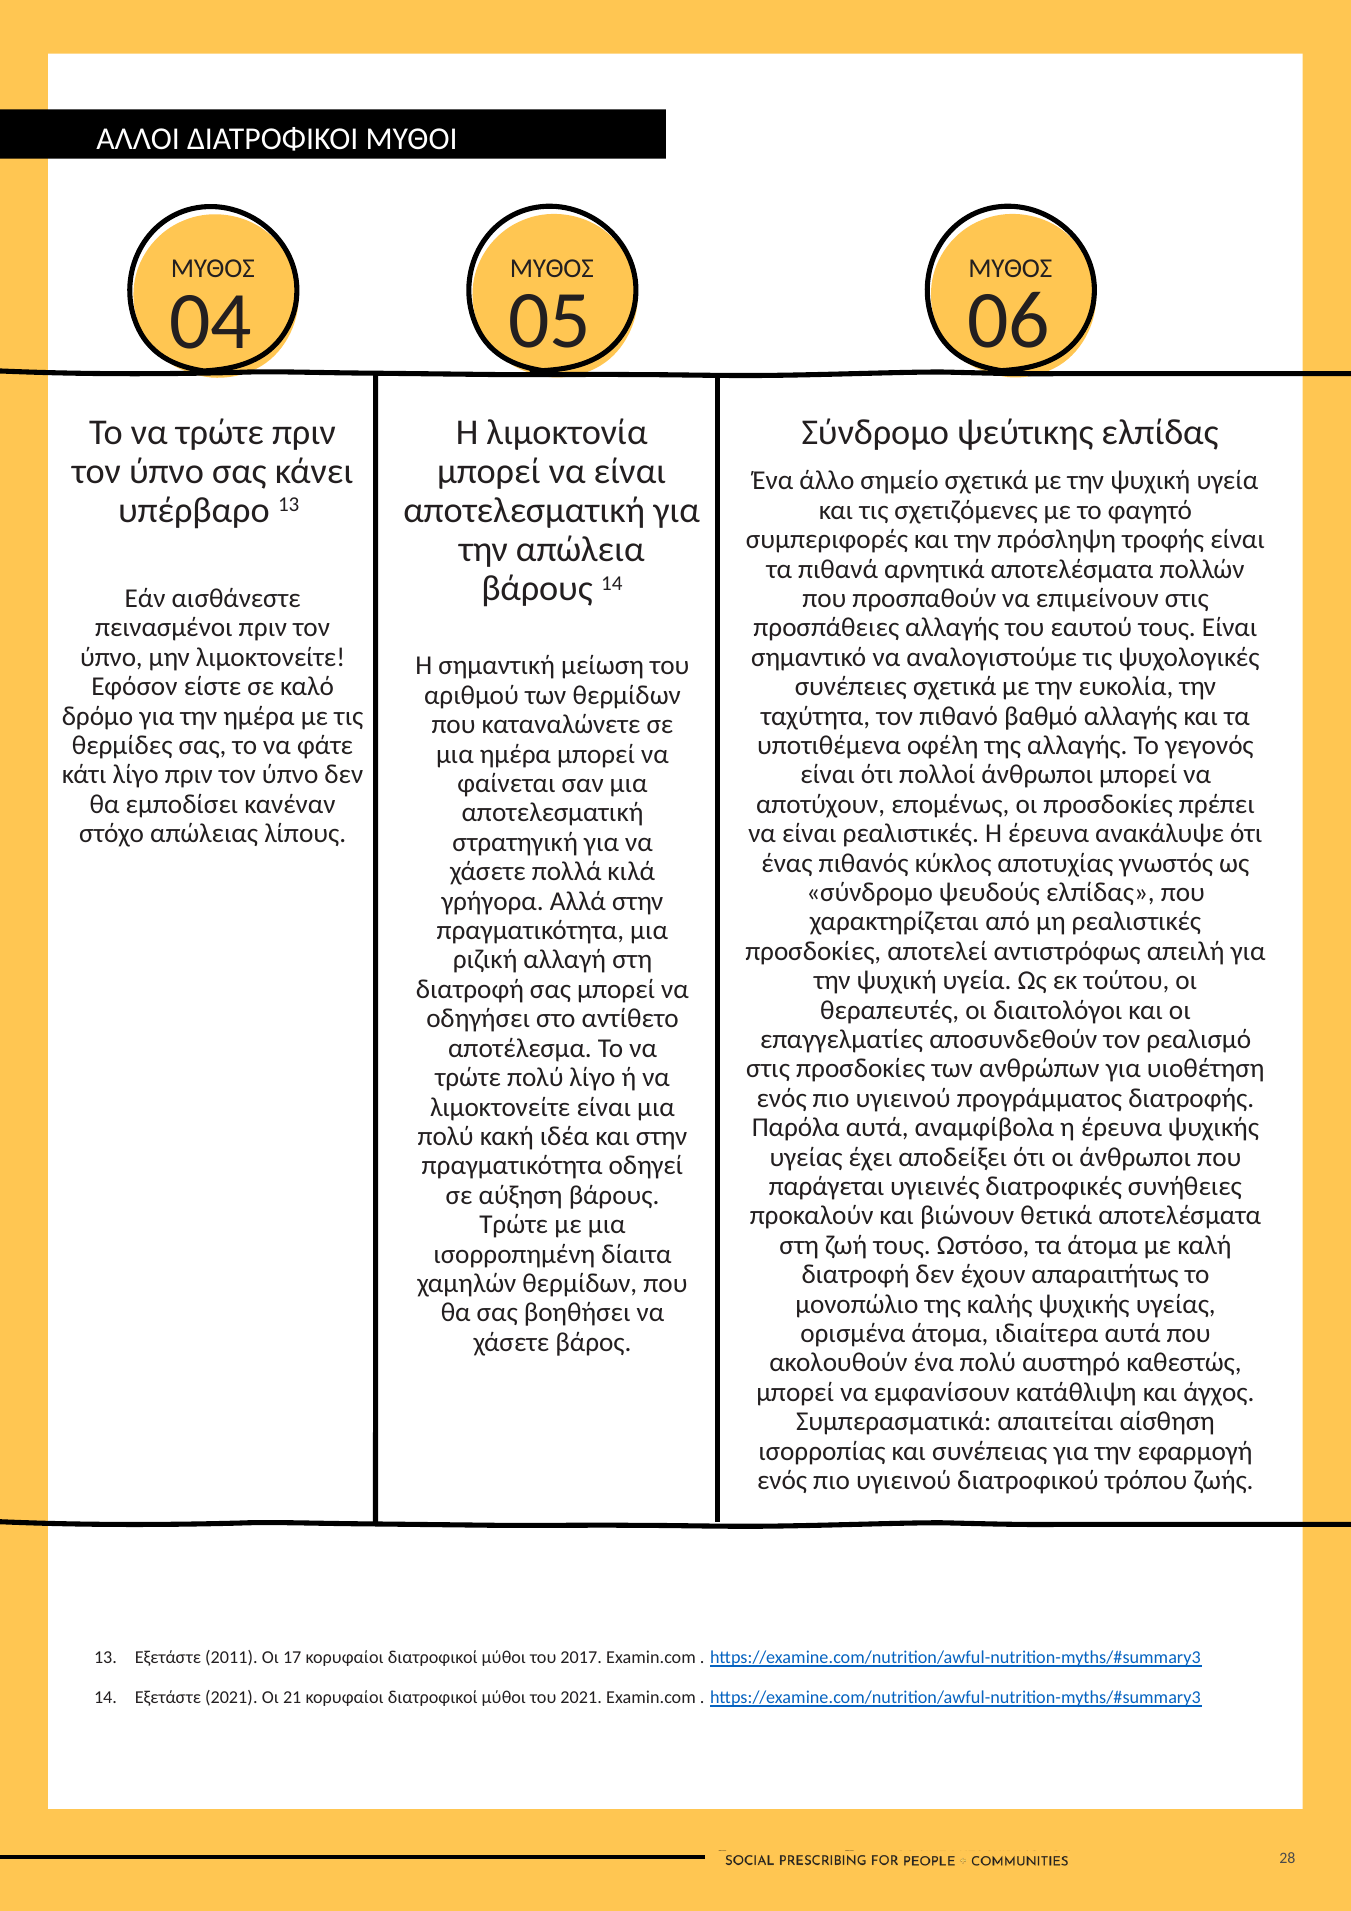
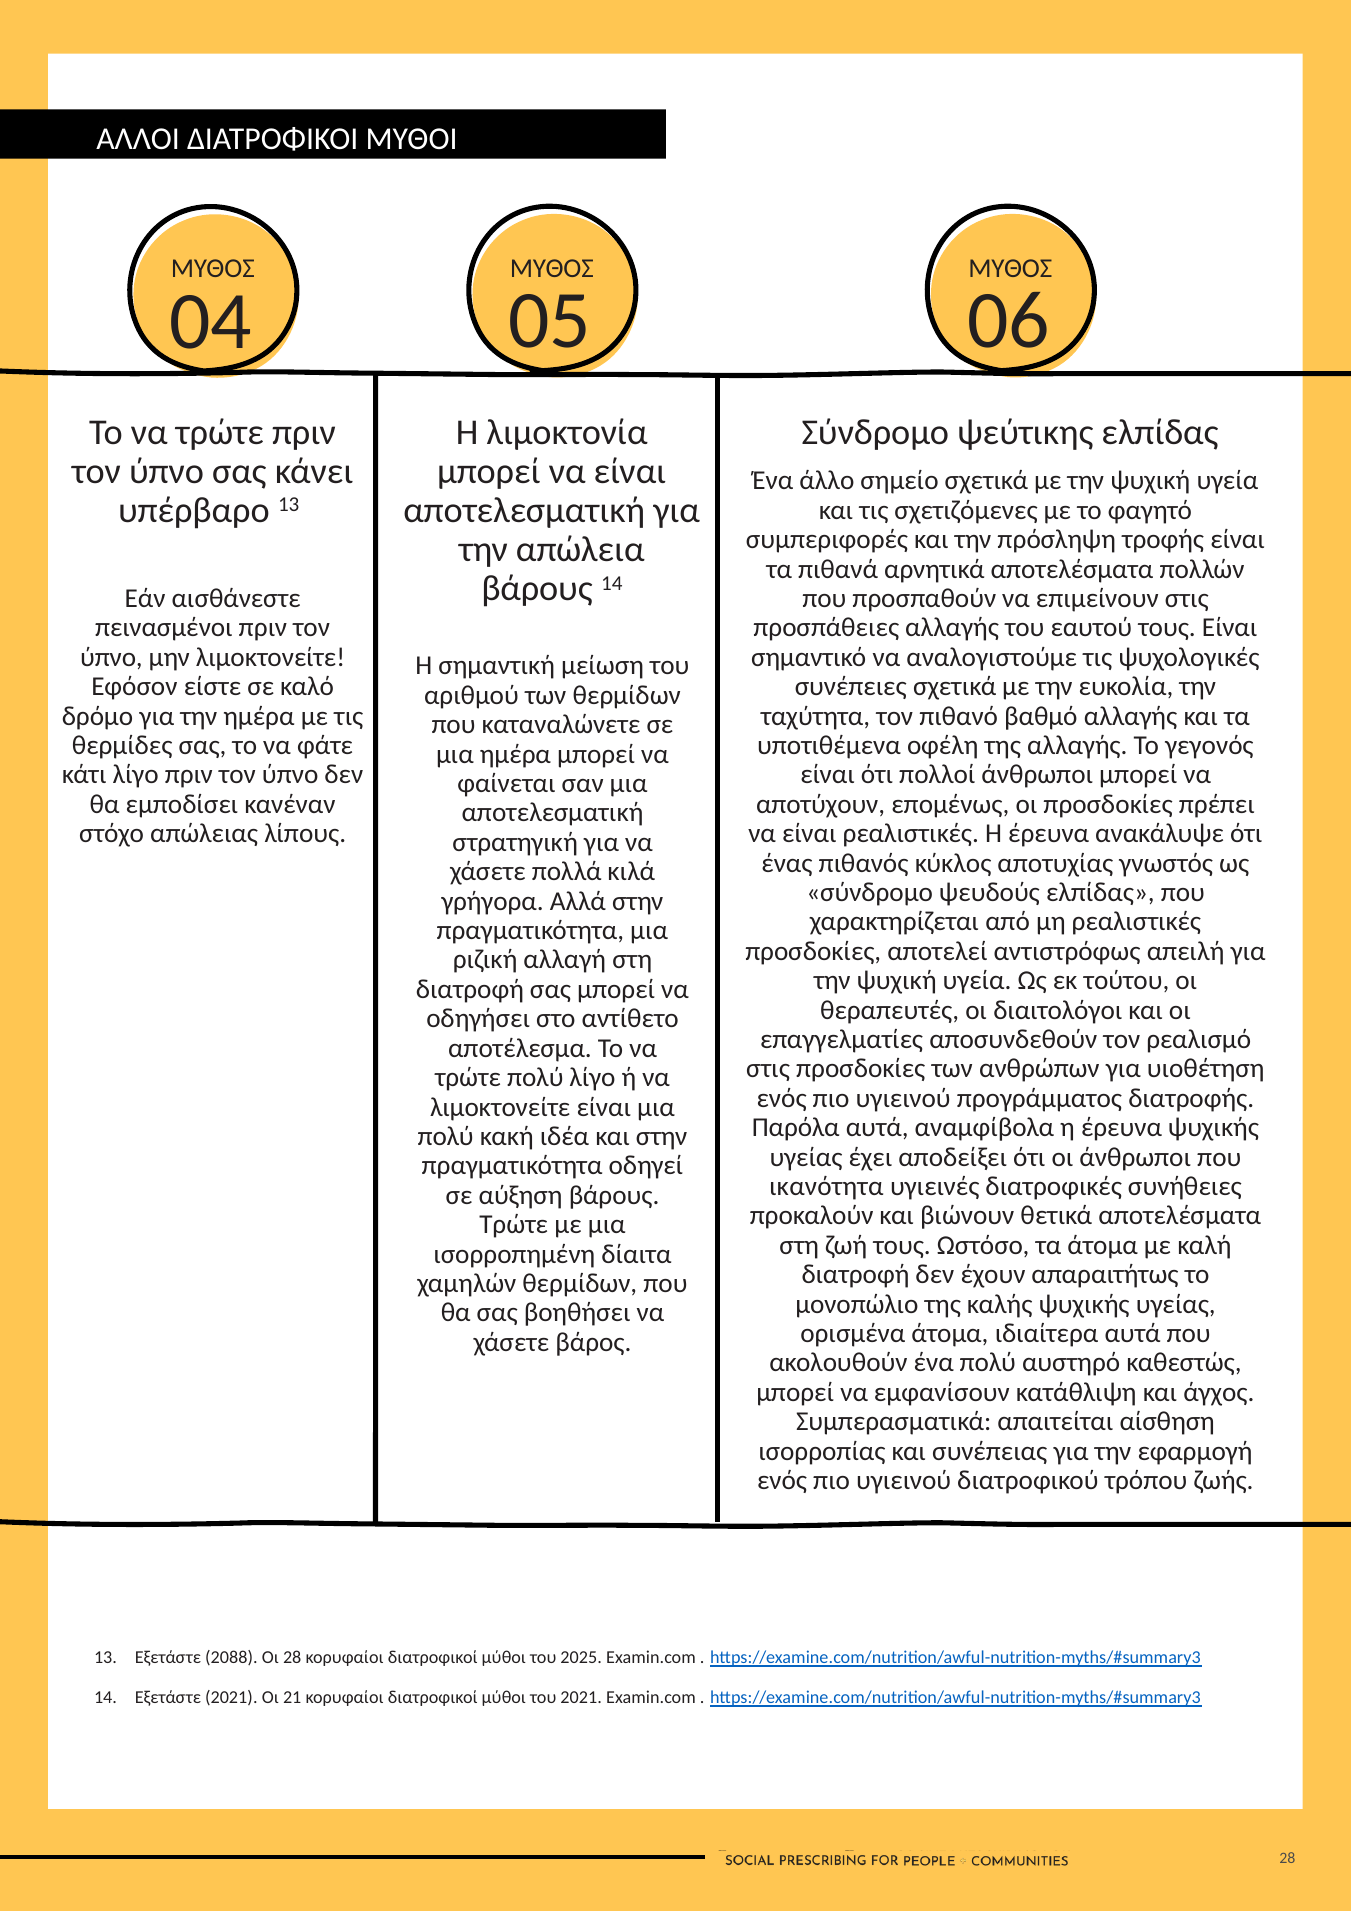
παράγεται: παράγεται -> ικανότητα (826, 1186)
2011: 2011 -> 2088 (231, 1658)
Οι 17: 17 -> 28 (292, 1658)
2017: 2017 -> 2025 (581, 1658)
